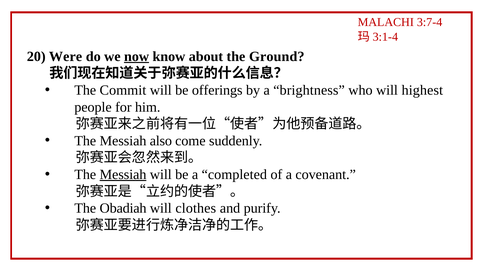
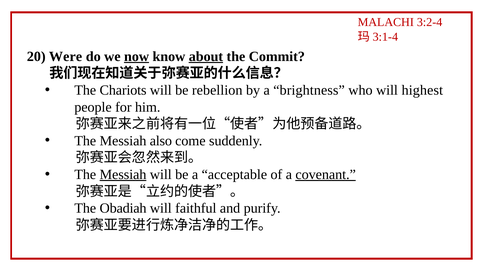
3:7-4: 3:7-4 -> 3:2-4 (430, 22)
about underline: none -> present (206, 56)
Ground: Ground -> Commit (277, 56)
Commit: Commit -> Chariots (123, 90)
offerings: offerings -> rebellion (217, 90)
completed: completed -> acceptable (234, 175)
covenant underline: none -> present (326, 175)
clothes: clothes -> faithful (196, 208)
